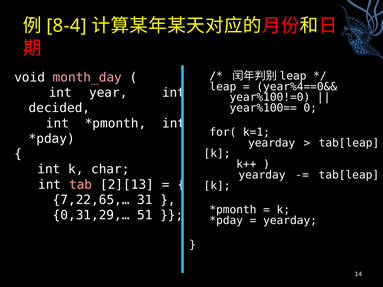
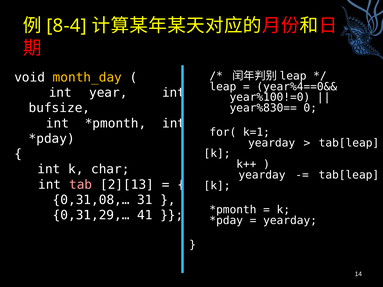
month_day colour: pink -> yellow (87, 77)
decided: decided -> bufsize (59, 108)
year%100==: year%100== -> year%830== (263, 108)
7,22,65,…: 7,22,65,… -> 0,31,08,… (91, 200)
51: 51 -> 41 (145, 215)
